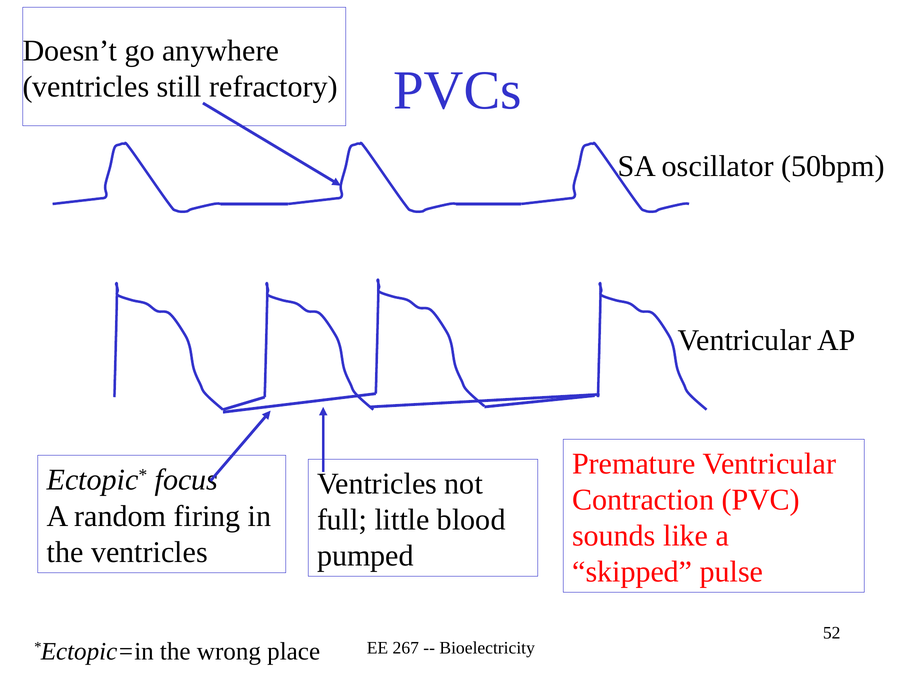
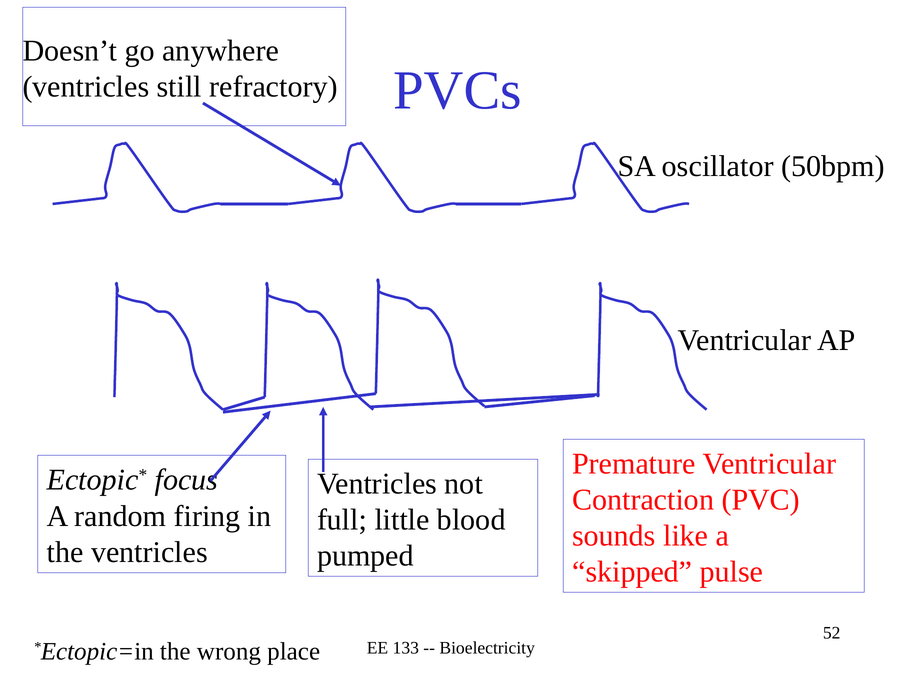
267: 267 -> 133 (406, 648)
